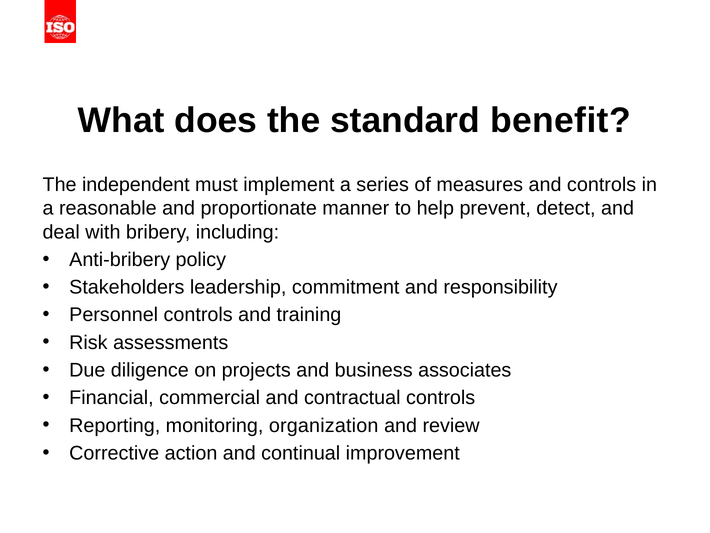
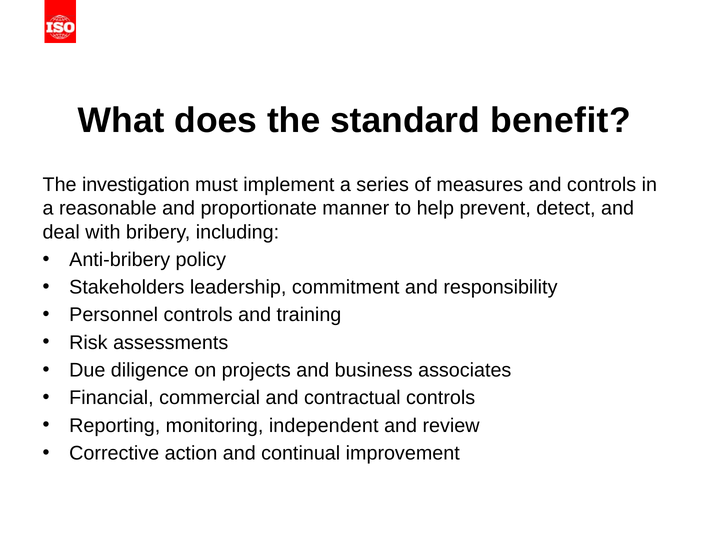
independent: independent -> investigation (136, 184)
organization: organization -> independent (324, 425)
